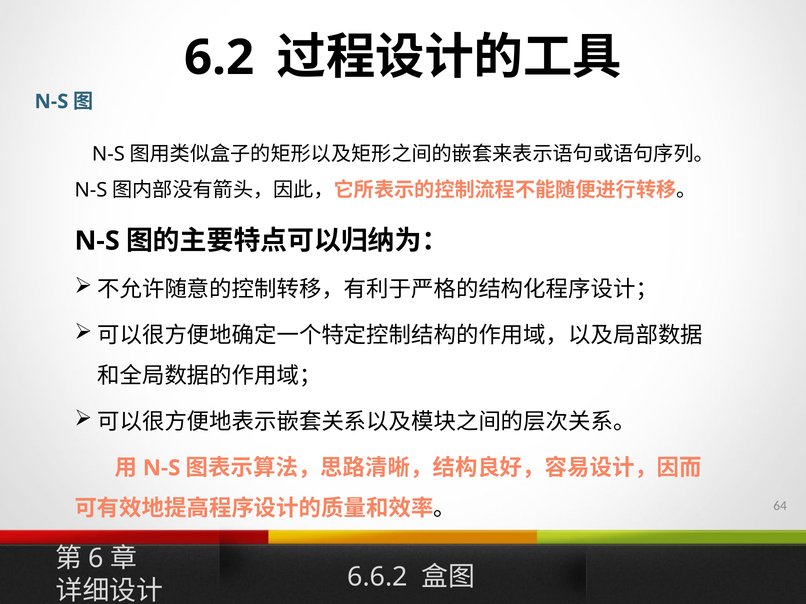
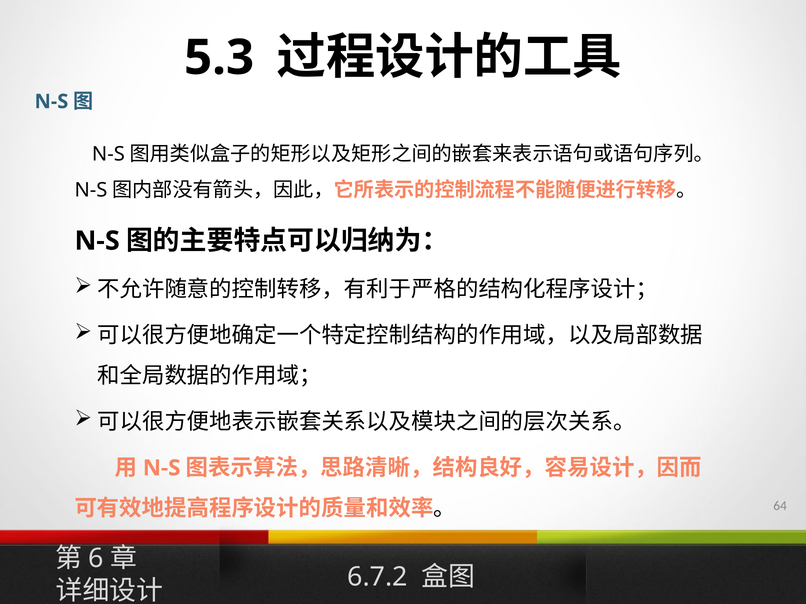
6.2: 6.2 -> 5.3 (219, 58)
6.6.2: 6.6.2 -> 6.7.2 (377, 577)
